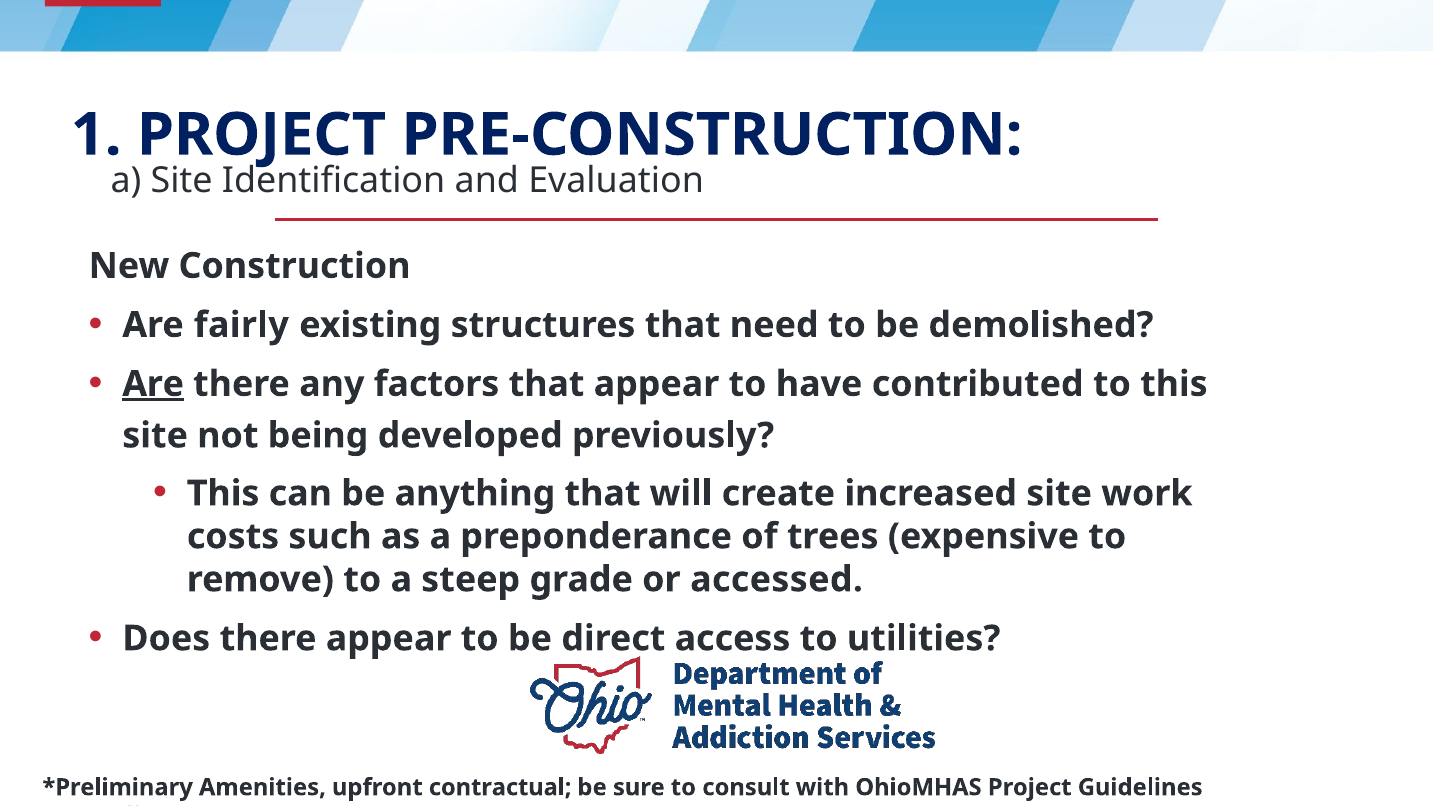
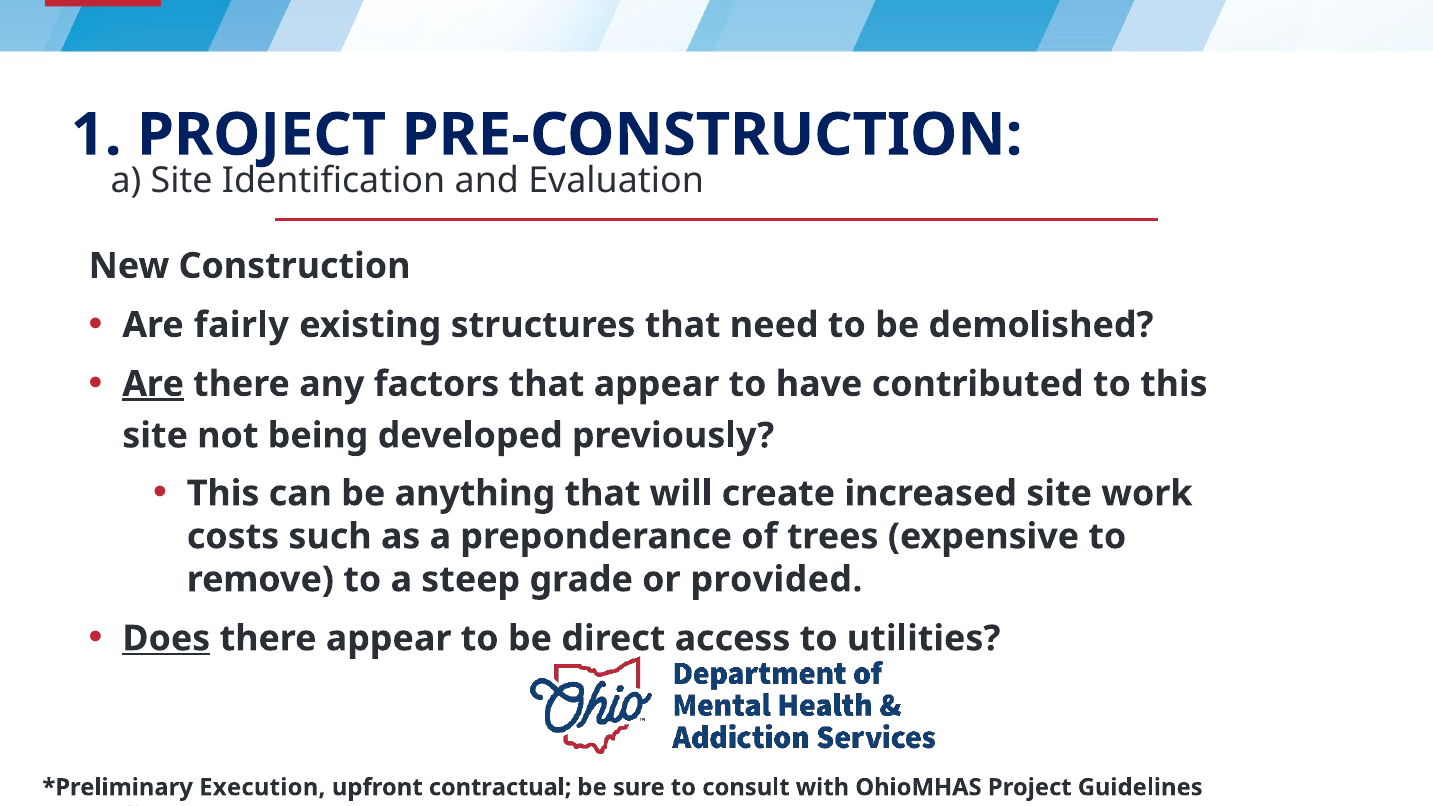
accessed: accessed -> provided (777, 579)
Does underline: none -> present (166, 639)
Amenities: Amenities -> Execution (262, 787)
